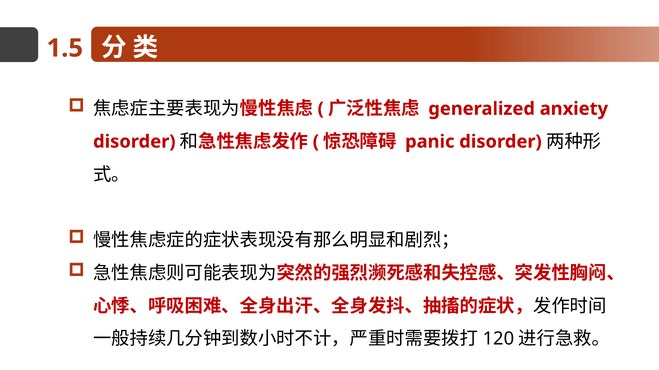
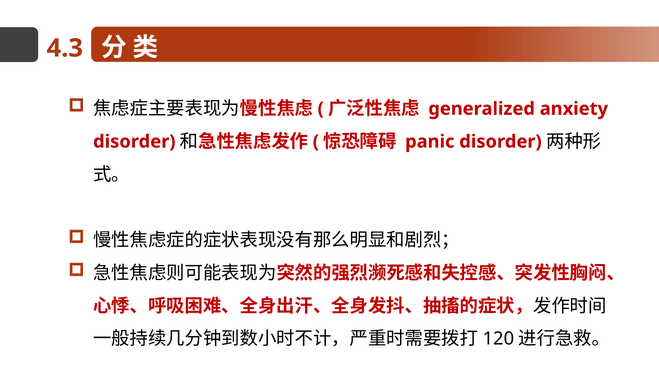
1.5: 1.5 -> 4.3 (65, 48)
